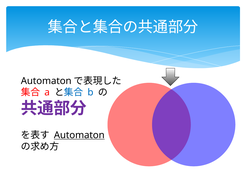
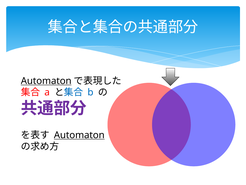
Automaton underline: none -> present (46, 81)
